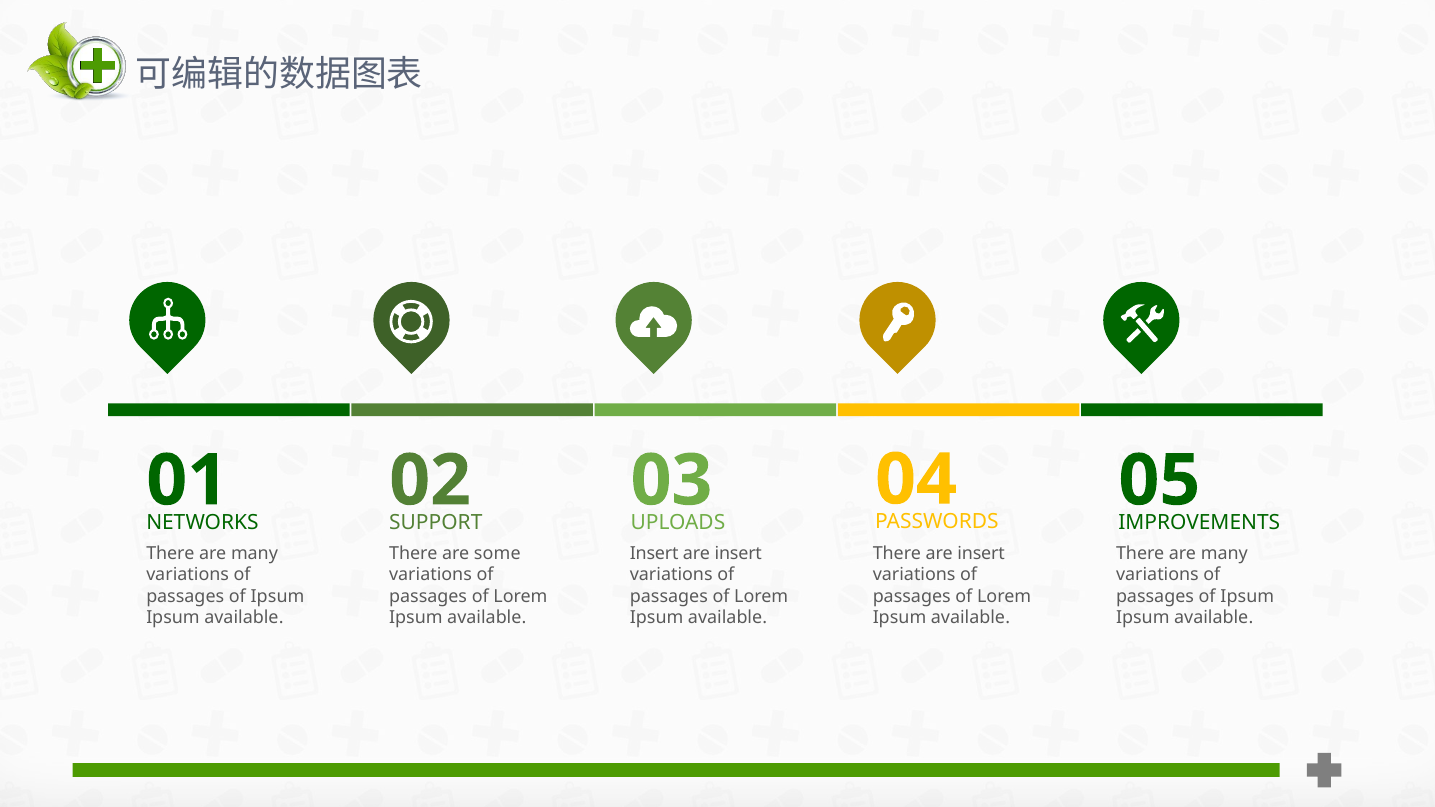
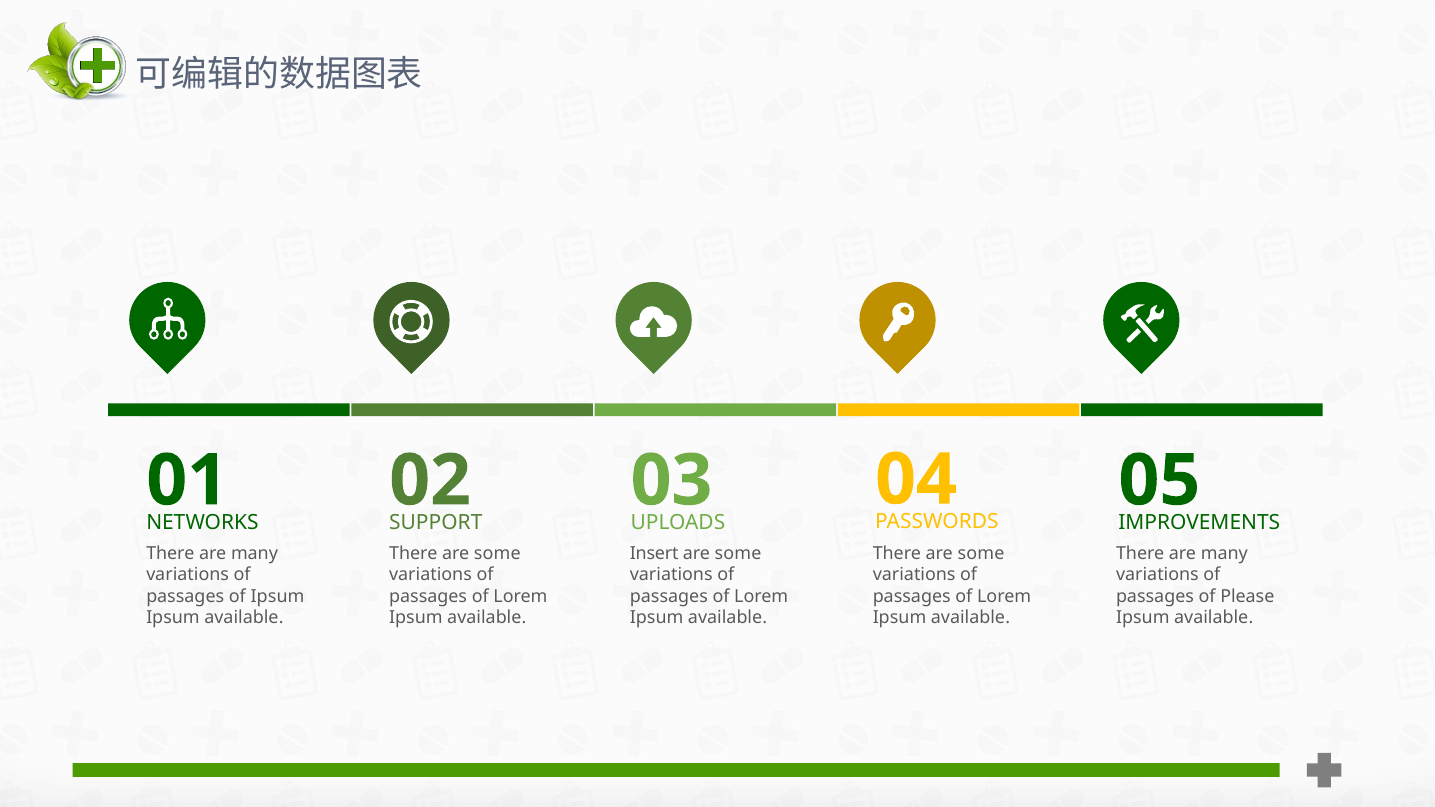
insert: insert -> some (738, 553)
insert: insert -> some (981, 553)
Ipsum: Ipsum -> Please (1247, 597)
